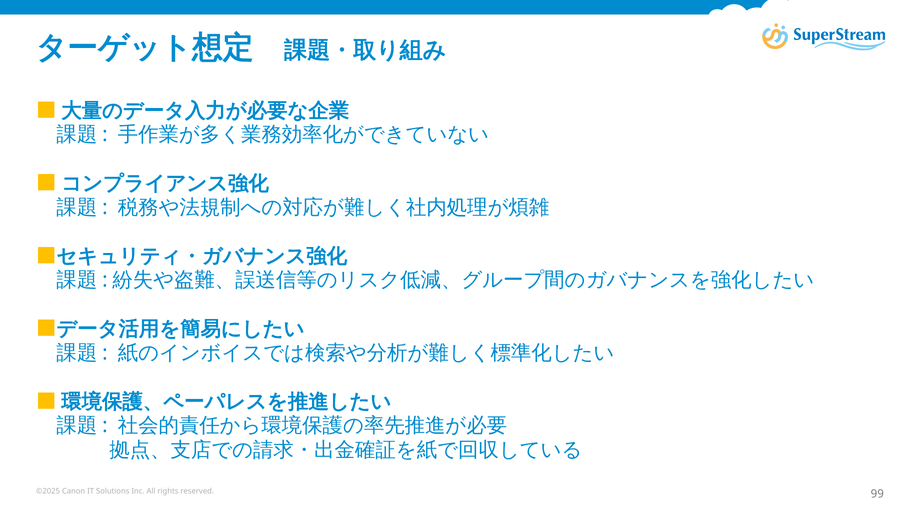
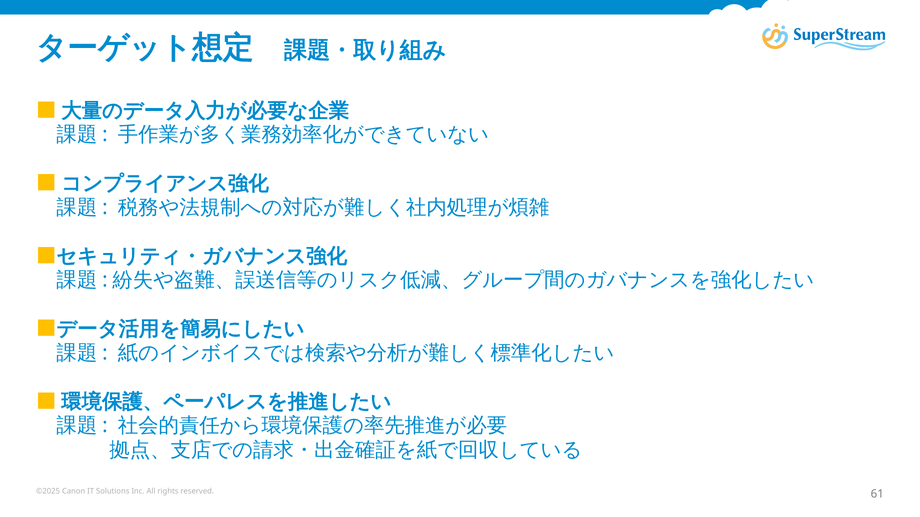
99: 99 -> 61 (877, 495)
